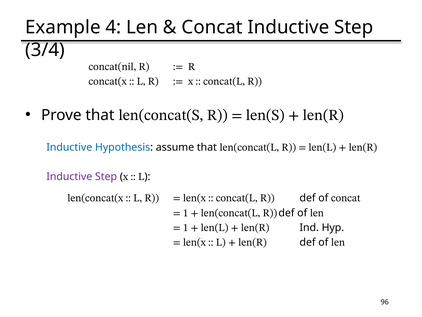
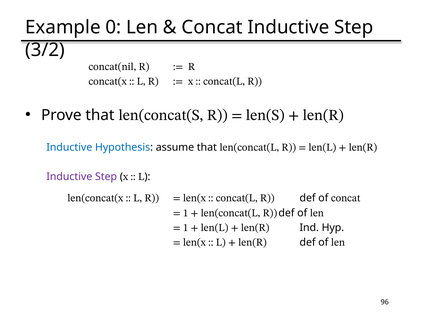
4: 4 -> 0 (113, 27)
3/4: 3/4 -> 3/2 (45, 50)
